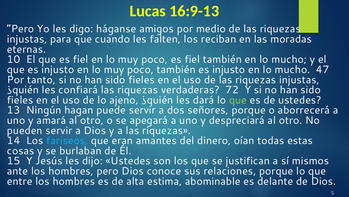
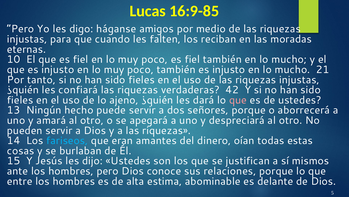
16:9-13: 16:9-13 -> 16:9-85 (194, 11)
47: 47 -> 21 (323, 69)
72: 72 -> 42 (232, 90)
que colour: light green -> pink (238, 100)
hagan: hagan -> hecho (79, 110)
